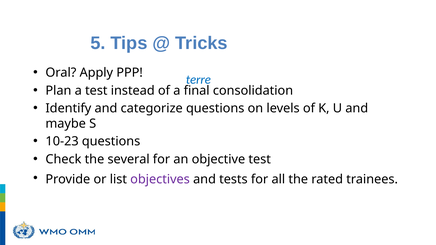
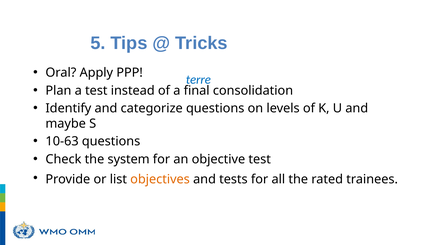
10-23: 10-23 -> 10-63 (62, 142)
several: several -> system (129, 159)
objectives colour: purple -> orange (160, 179)
